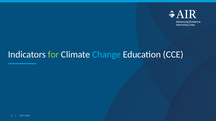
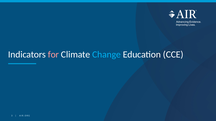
for colour: light green -> pink (53, 55)
